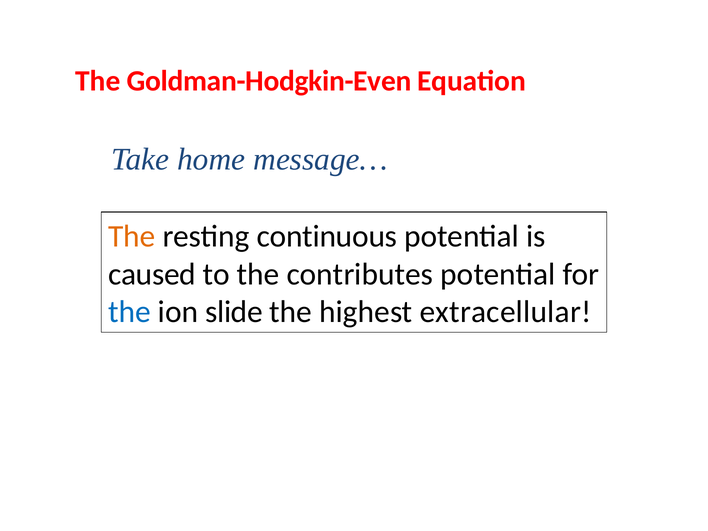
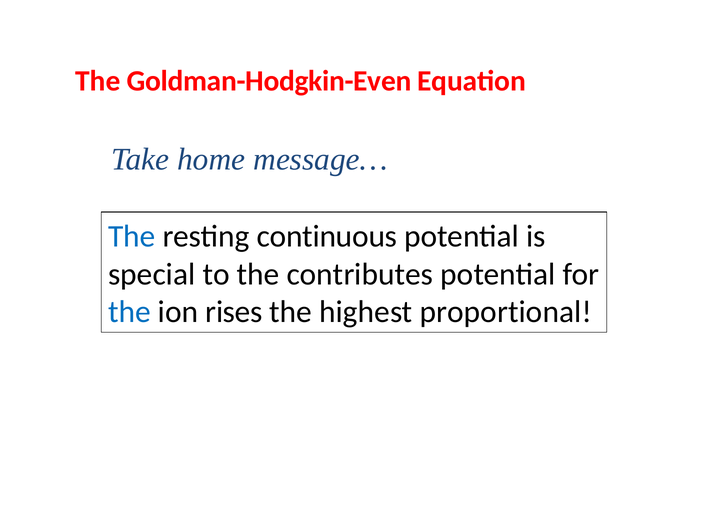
The colour: orange -> blue (132, 236)
caused: caused -> special (152, 274)
slide: slide -> rises (234, 312)
extracellular: extracellular -> proportional (506, 312)
